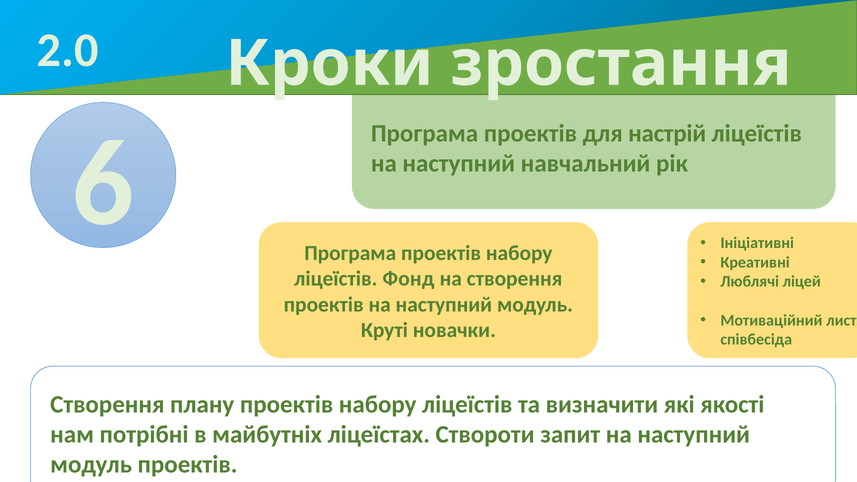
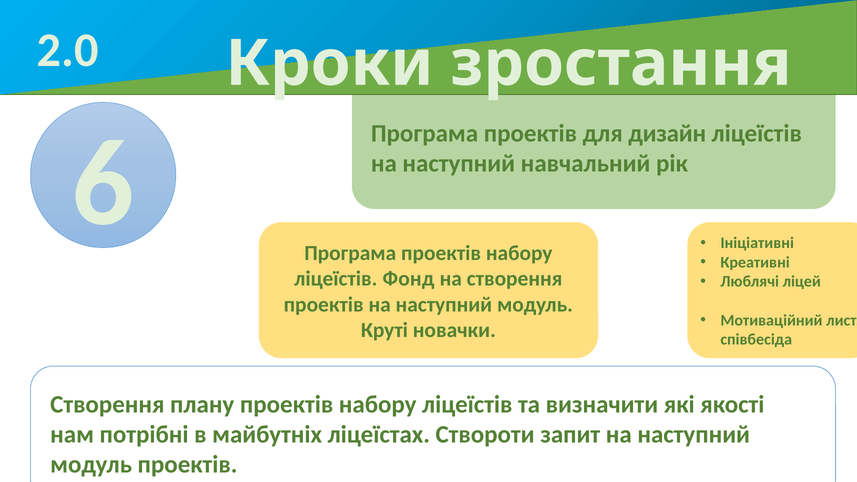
настрій: настрій -> дизайн (667, 134)
